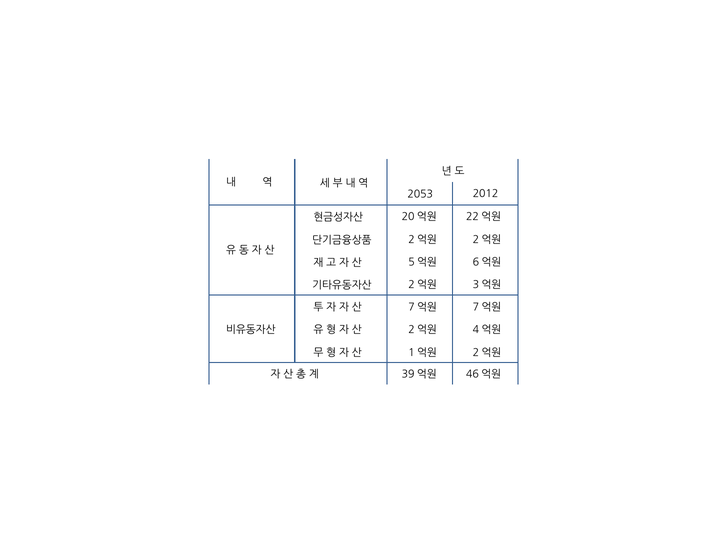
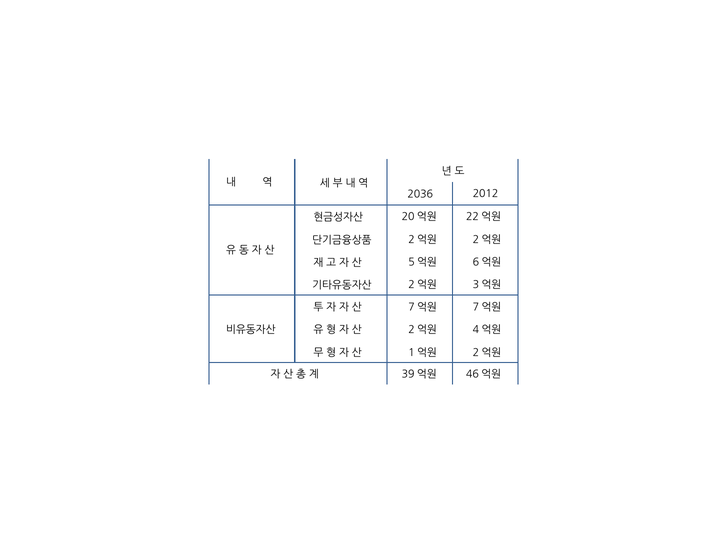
2053: 2053 -> 2036 (420, 194)
